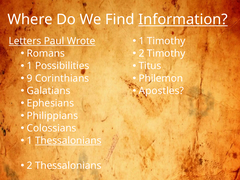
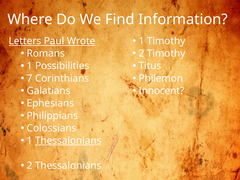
Information underline: present -> none (183, 20)
9: 9 -> 7 (30, 78)
Apostles: Apostles -> Innocent (161, 91)
